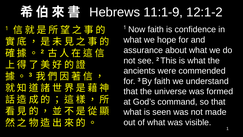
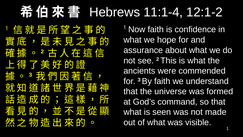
11:1-9: 11:1-9 -> 11:1-4 (163, 12)
